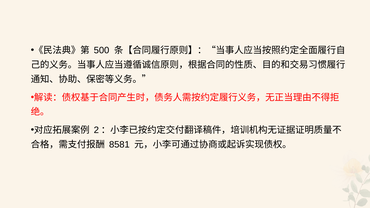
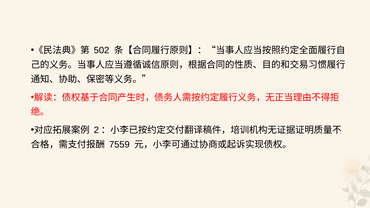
500: 500 -> 502 (102, 50)
8581: 8581 -> 7559 (119, 145)
